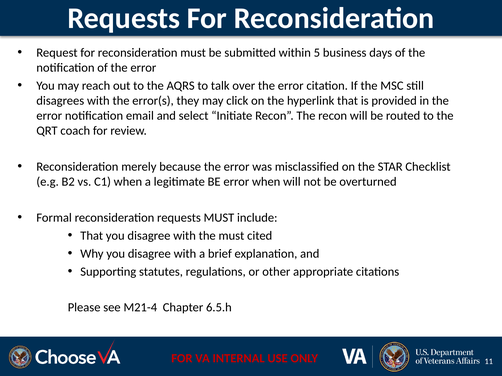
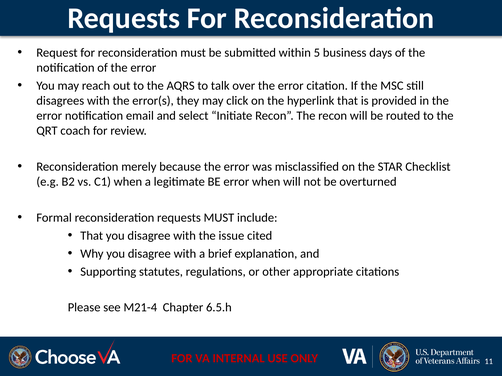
the must: must -> issue (231, 236)
